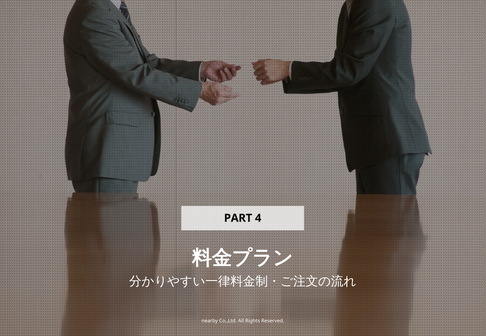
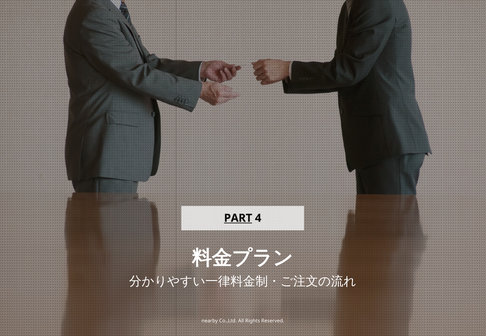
PART underline: none -> present (238, 218)
